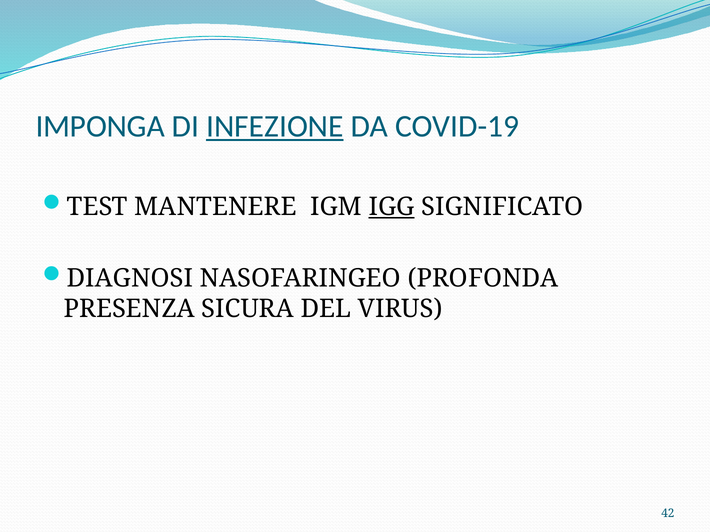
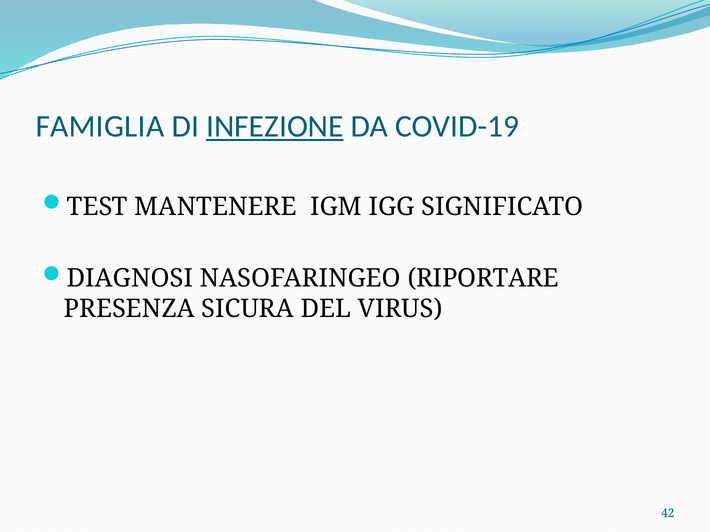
IMPONGA: IMPONGA -> FAMIGLIA (100, 127)
IGG underline: present -> none (392, 207)
PROFONDA: PROFONDA -> RIPORTARE (483, 279)
